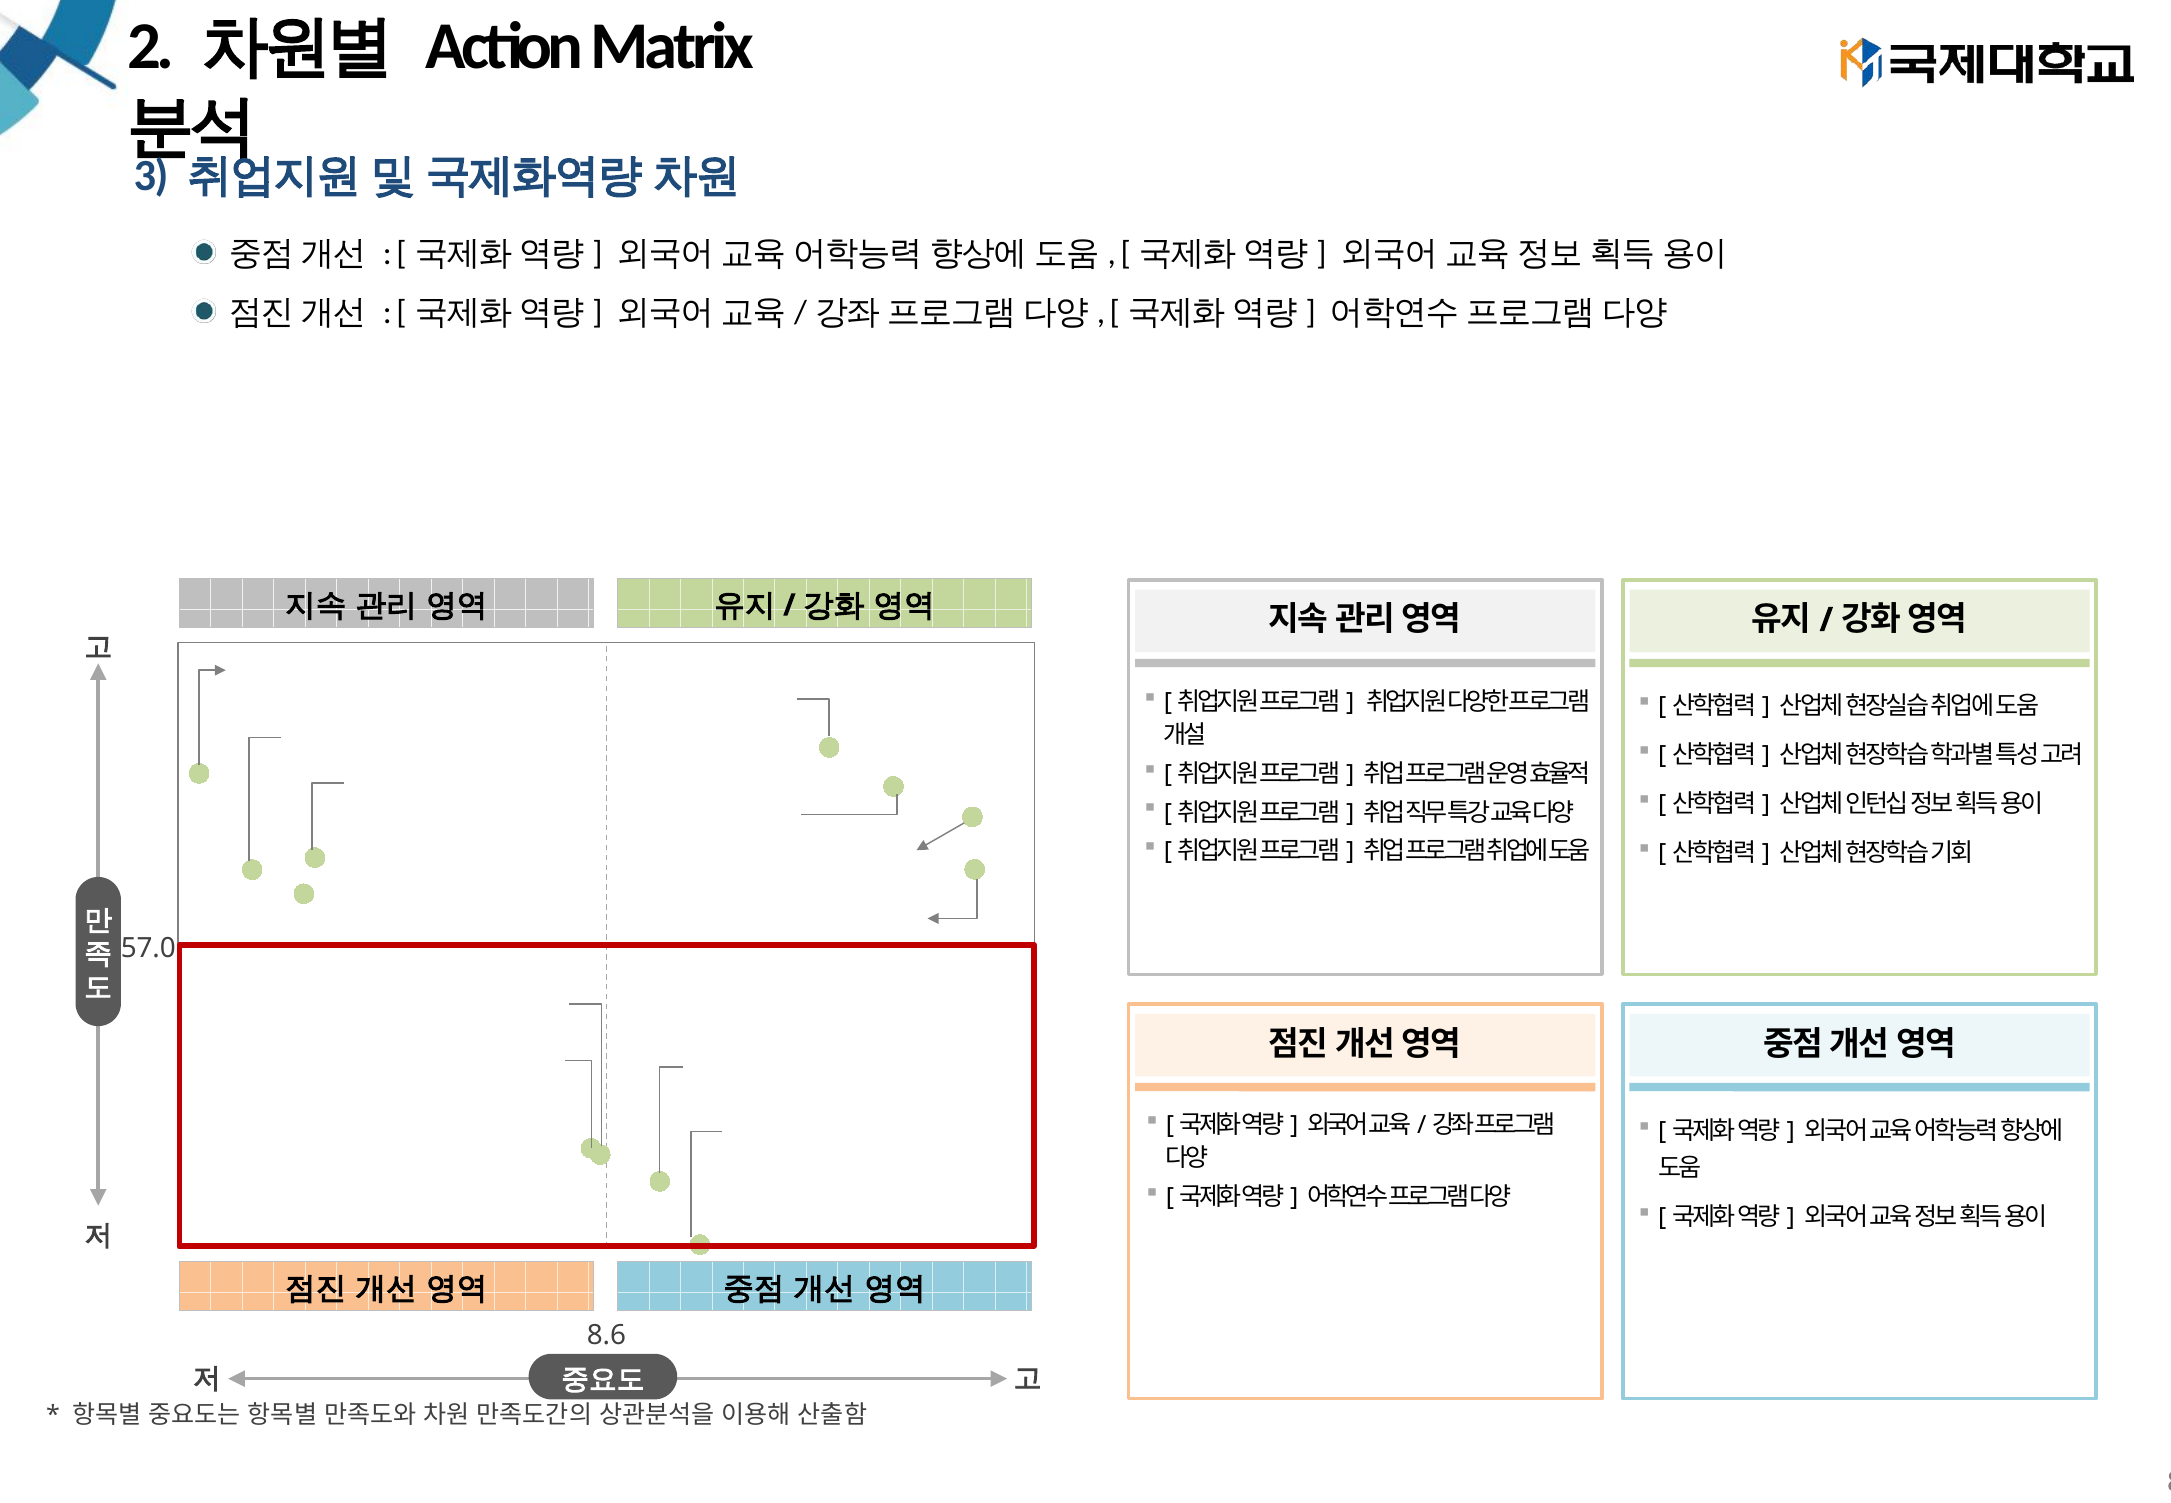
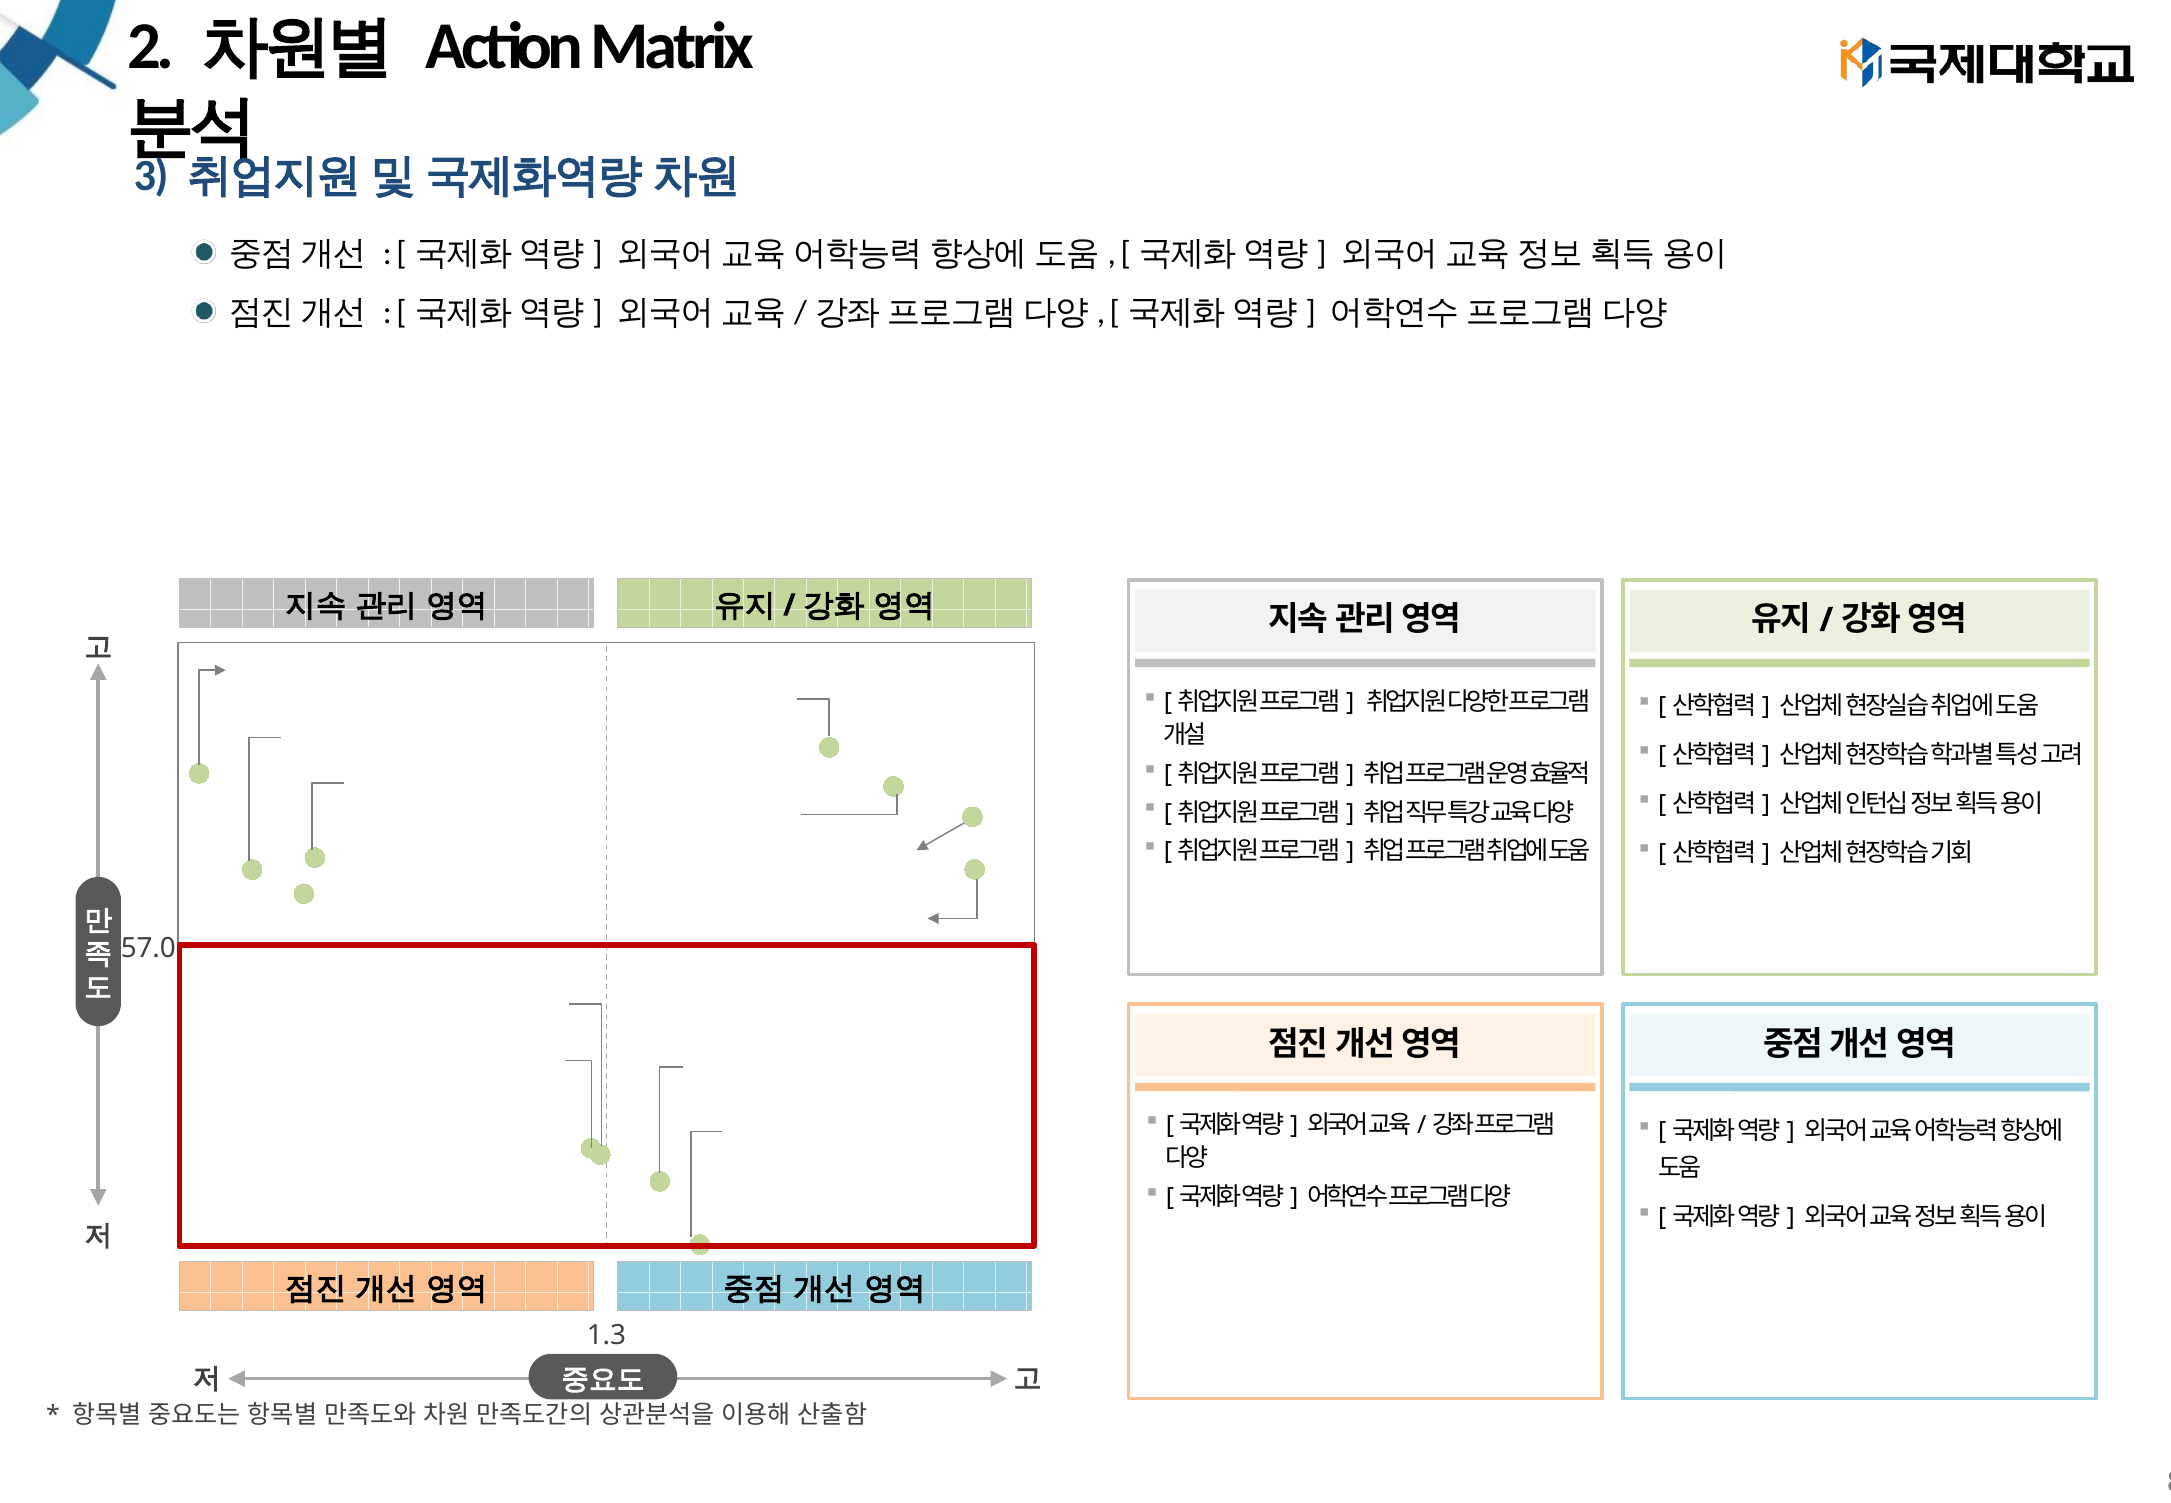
8.6: 8.6 -> 1.3 (606, 1335)
